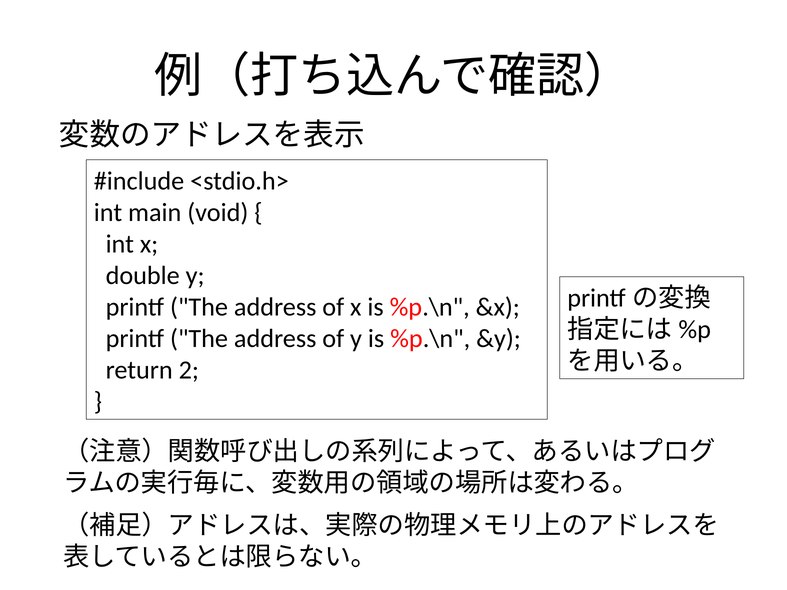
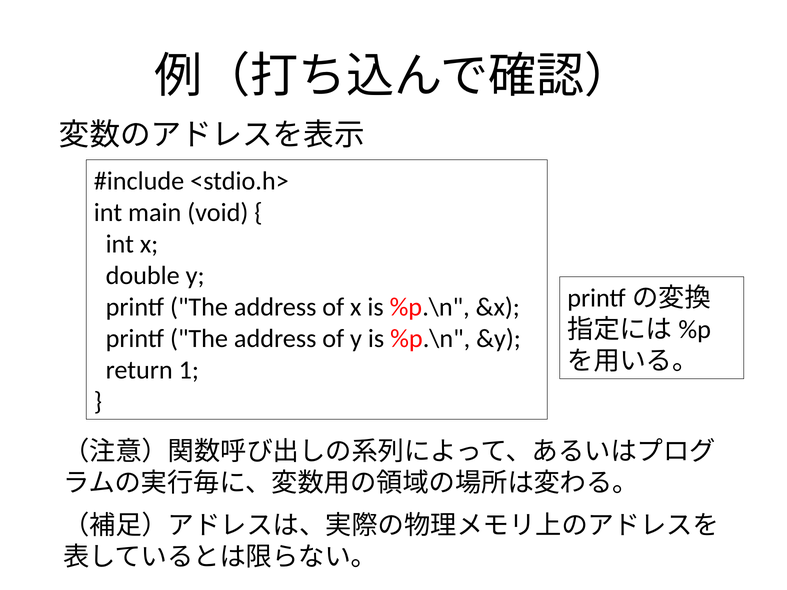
2: 2 -> 1 (189, 370)
